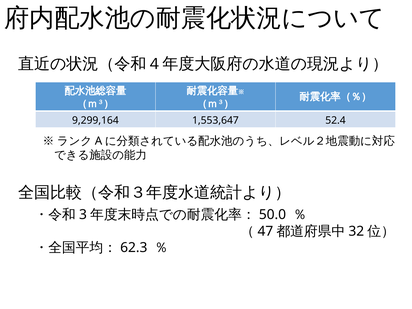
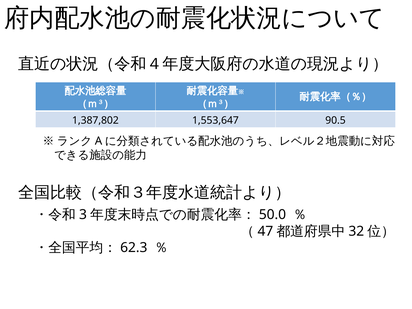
9,299,164: 9,299,164 -> 1,387,802 (95, 121)
52.4: 52.4 -> 90.5 (336, 121)
